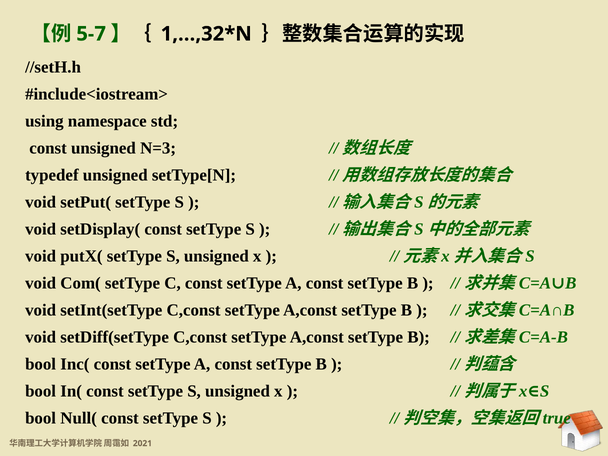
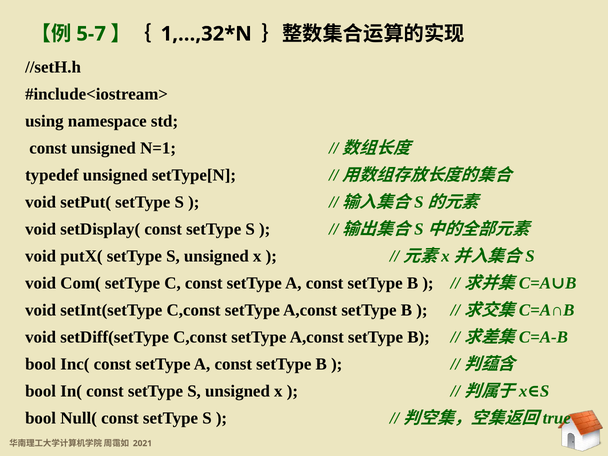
N=3: N=3 -> N=1 (158, 148)
